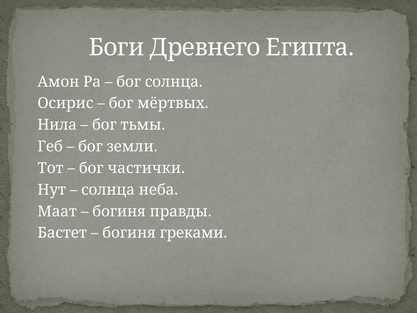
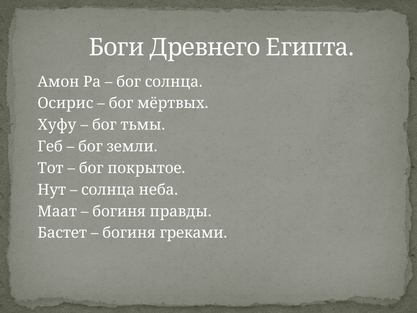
Нила: Нила -> Хуфу (57, 125)
частички: частички -> покрытое (146, 168)
